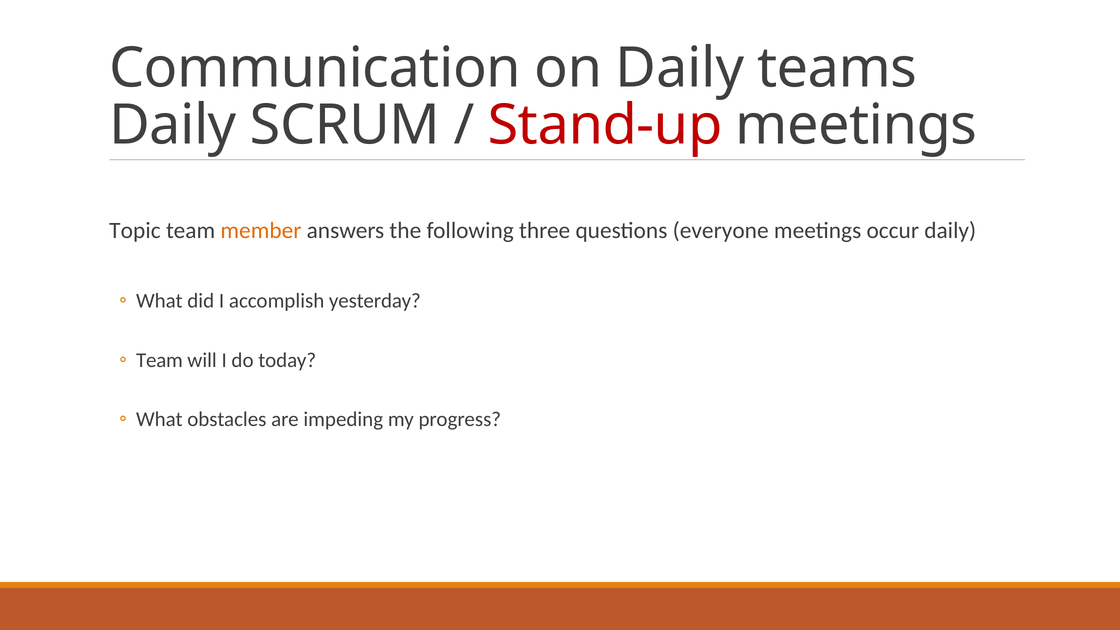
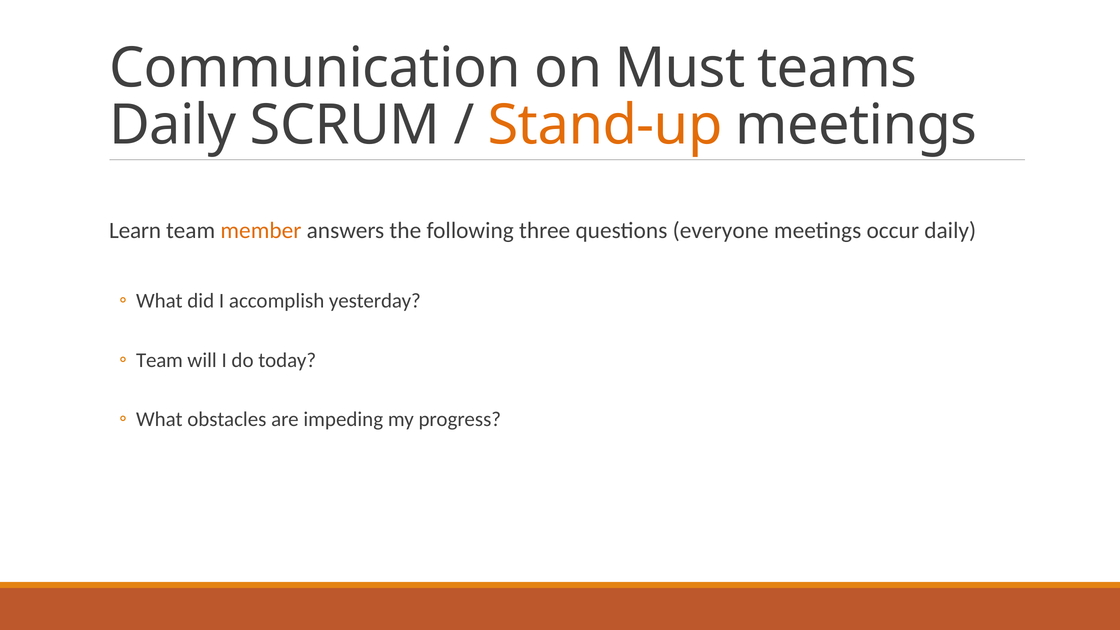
on Daily: Daily -> Must (680, 68)
Stand-up colour: red -> orange (605, 125)
Topic: Topic -> Learn (135, 231)
